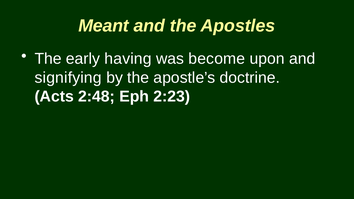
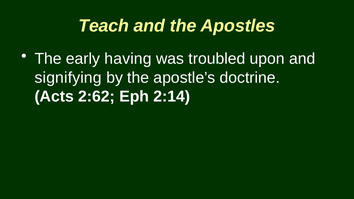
Meant: Meant -> Teach (104, 26)
become: become -> troubled (217, 59)
2:48: 2:48 -> 2:62 (97, 97)
2:23: 2:23 -> 2:14 (172, 97)
